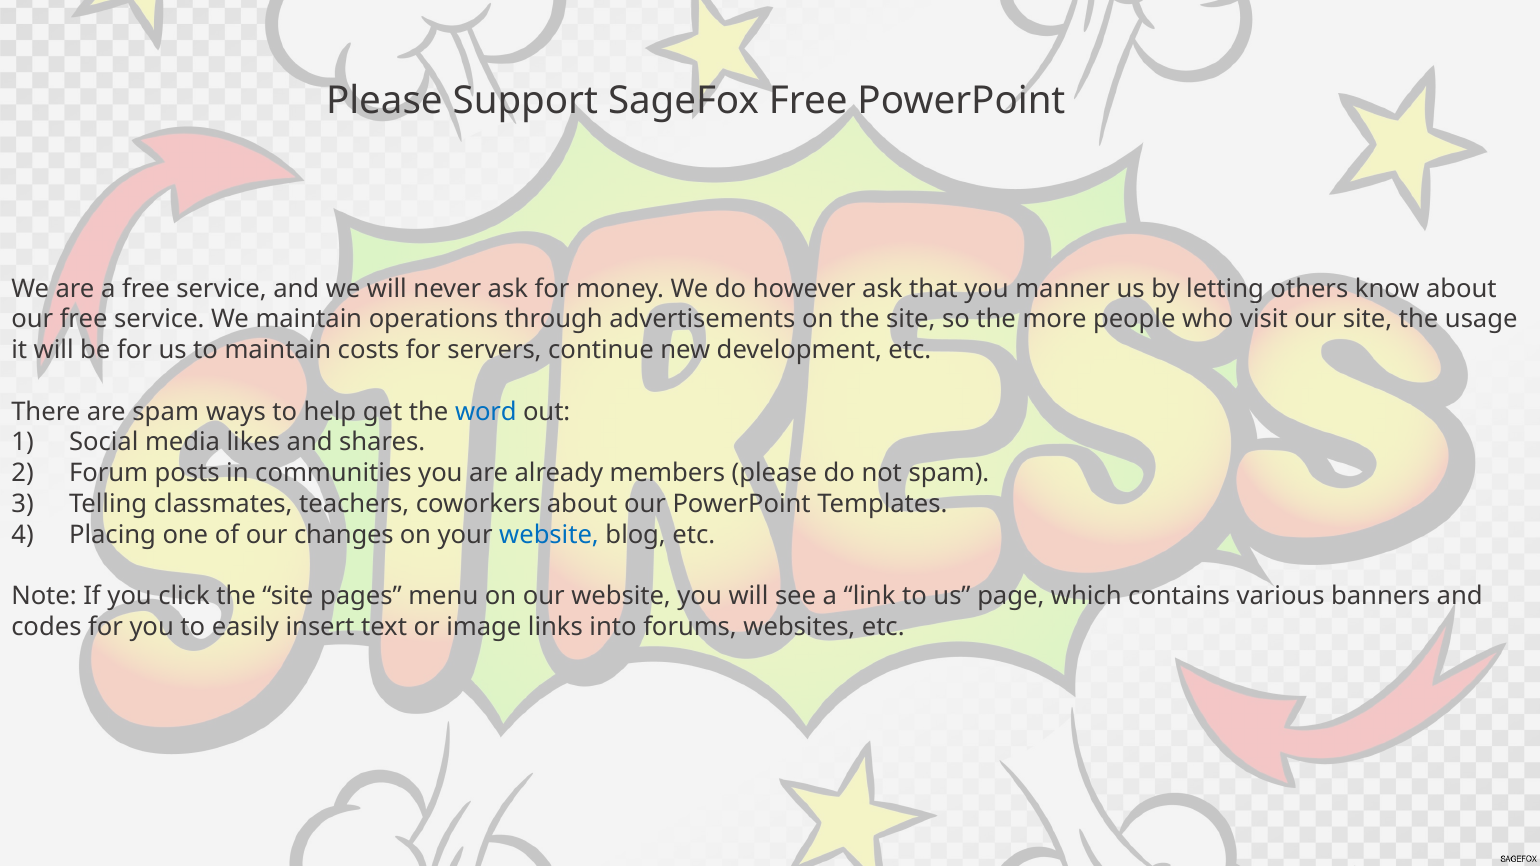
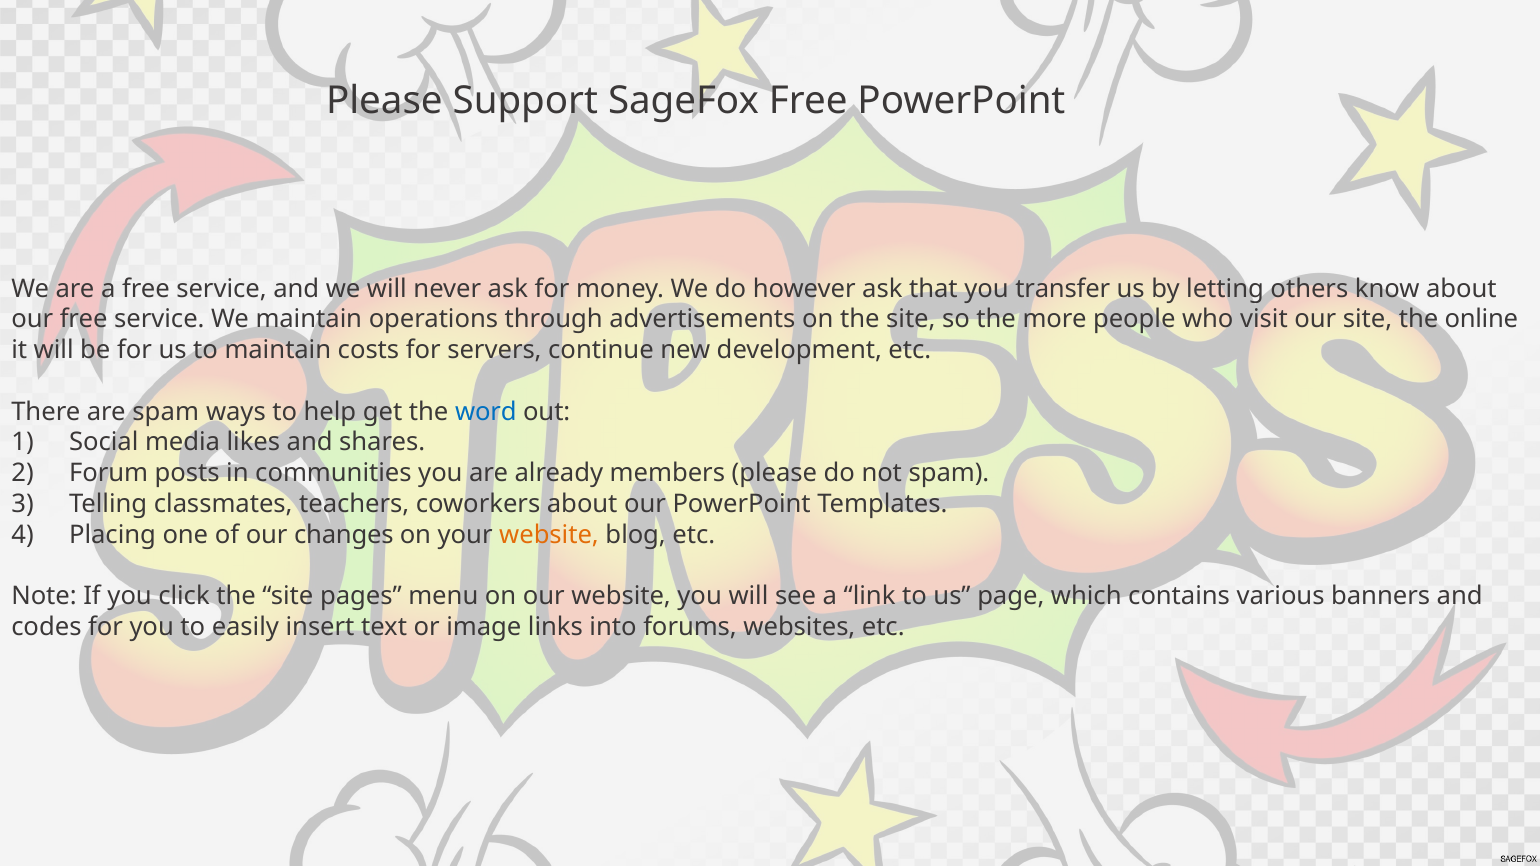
manner: manner -> transfer (1063, 289)
usage: usage -> online (1481, 319)
website colour: blue -> orange (549, 535)
